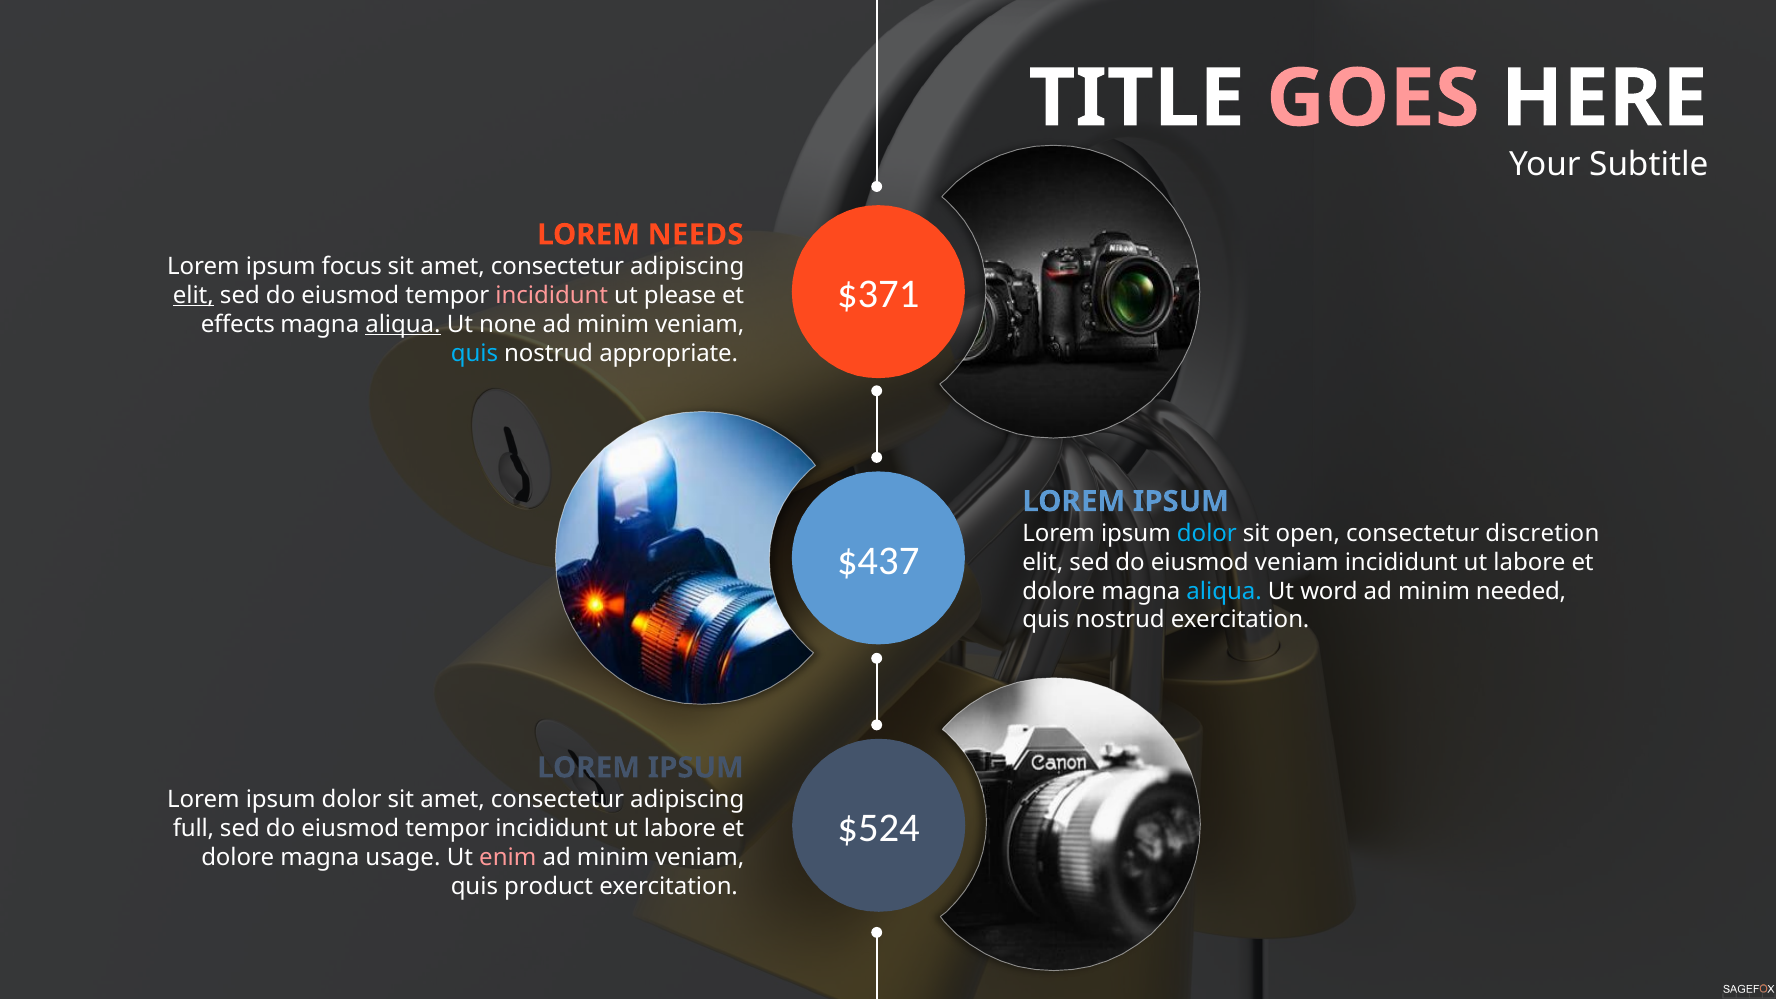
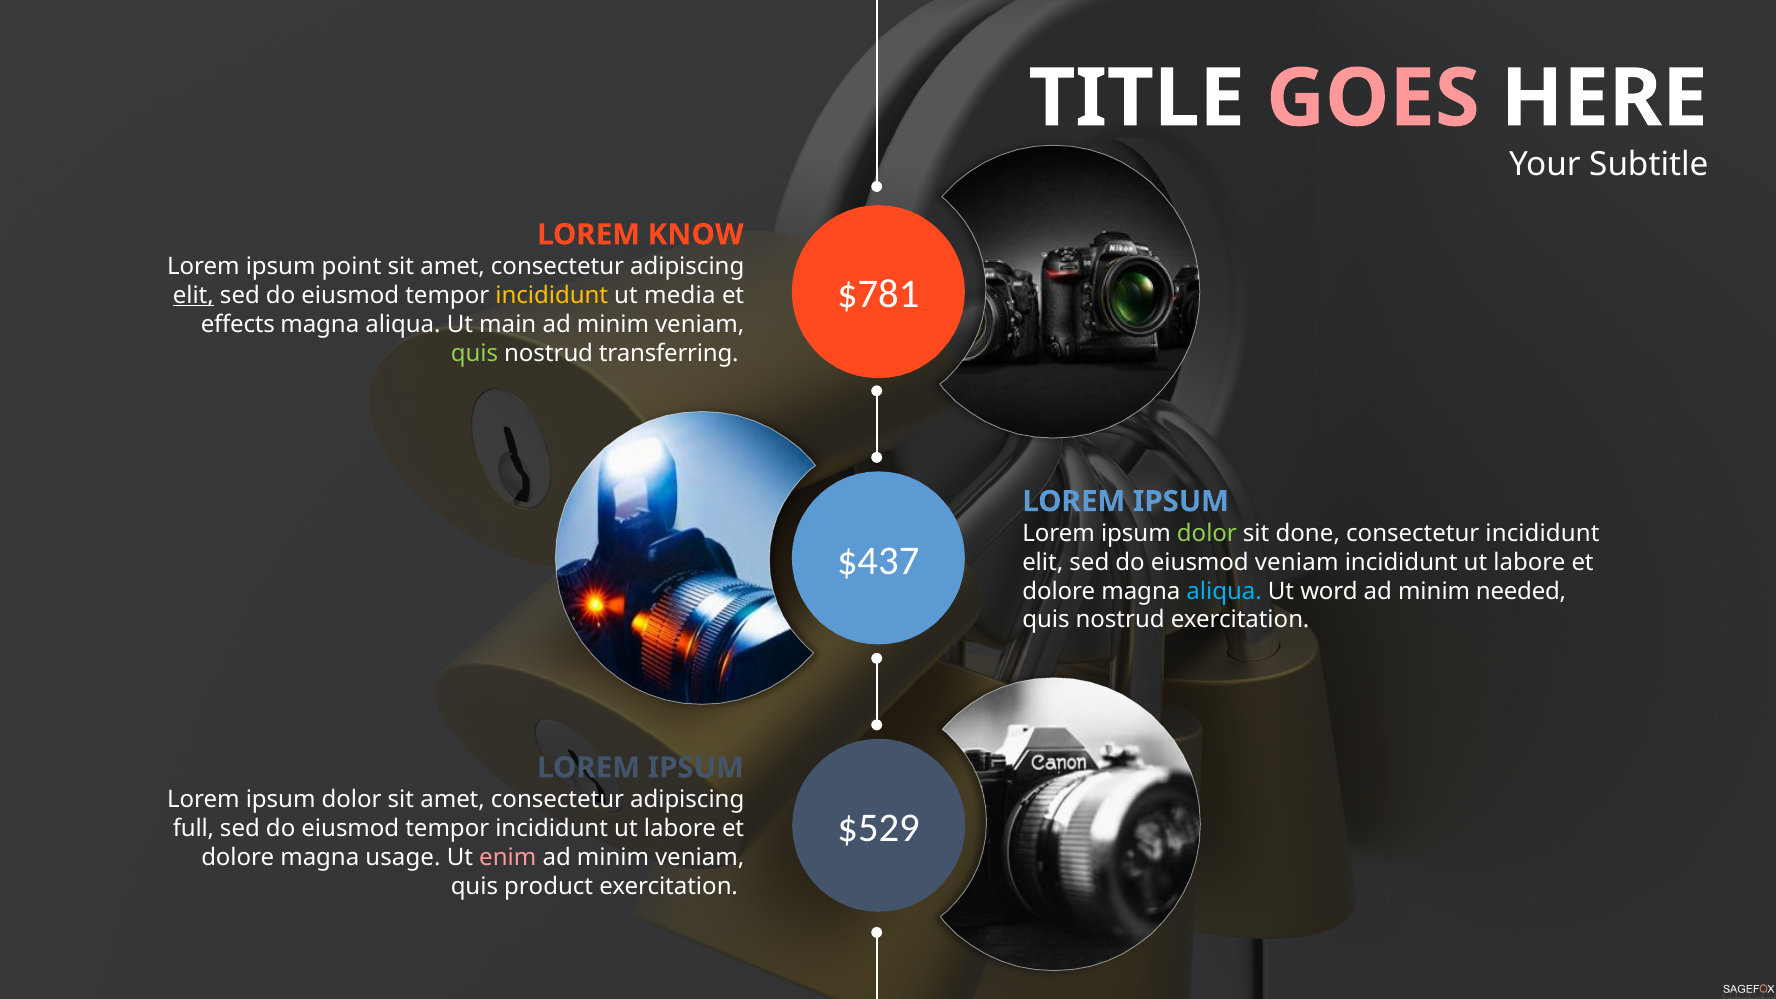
NEEDS: NEEDS -> KNOW (696, 235)
focus: focus -> point (352, 266)
$371: $371 -> $781 (878, 295)
incididunt colour: pink -> yellow (552, 295)
please: please -> media (680, 295)
aliqua underline: present -> none (403, 324)
none: none -> main (508, 324)
quis colour: light blue -> light green (474, 353)
appropriate: appropriate -> transferring (669, 353)
dolor colour: light blue -> light green (1207, 533)
open: open -> done (1308, 533)
consectetur discretion: discretion -> incididunt (1542, 533)
$524: $524 -> $529 (879, 828)
